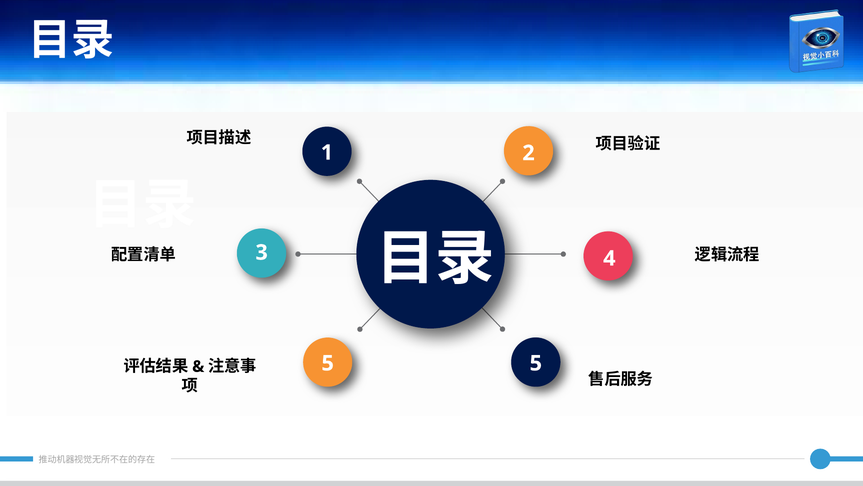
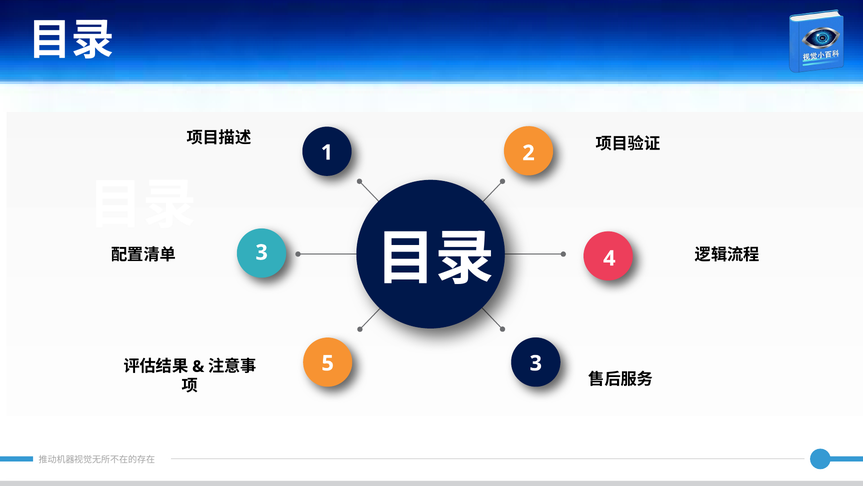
5 5: 5 -> 3 (536, 363)
